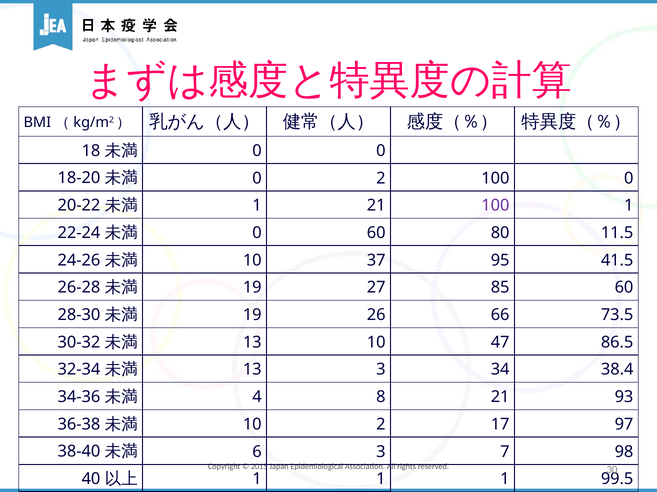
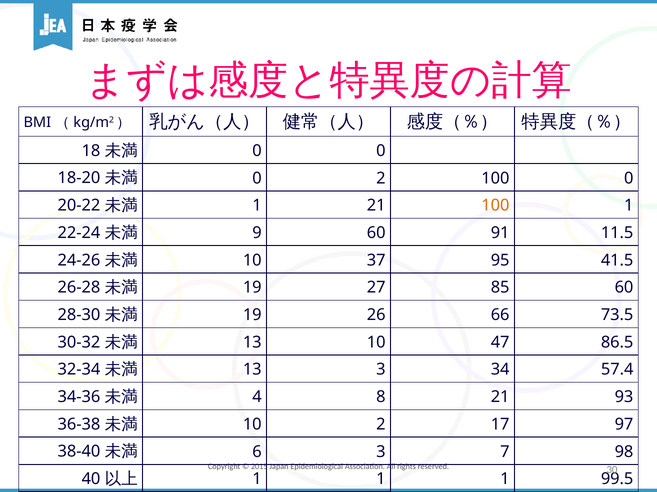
100 colour: purple -> orange (495, 206)
0: 0 -> 9 (257, 233)
80: 80 -> 91 (500, 233)
38.4: 38.4 -> 57.4 (617, 370)
